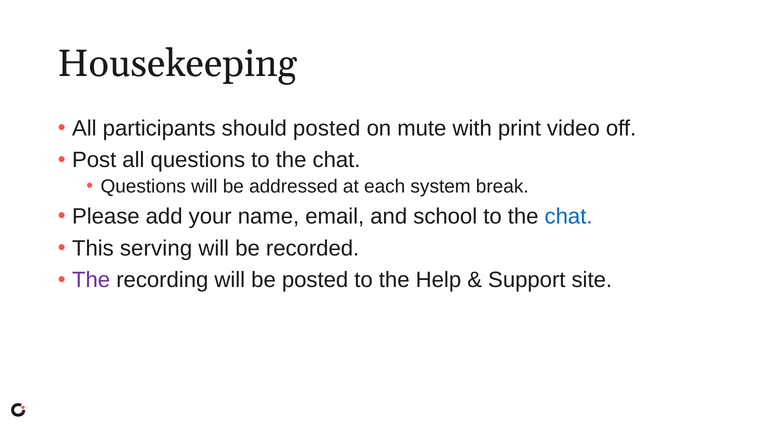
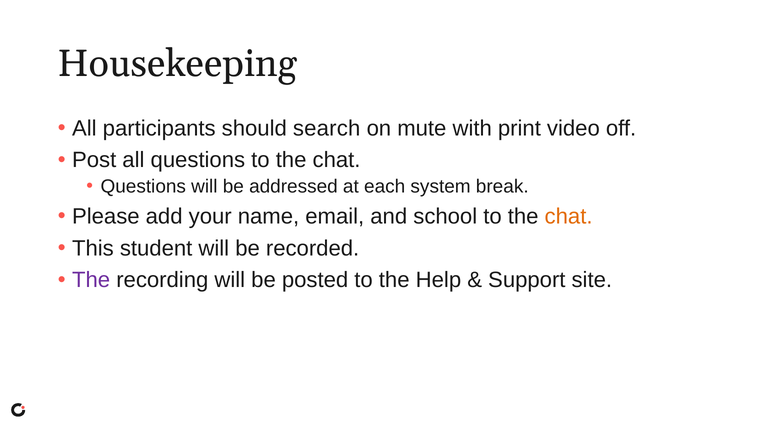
should posted: posted -> search (327, 128)
chat colour: blue -> orange (569, 216)
serving: serving -> student (156, 248)
